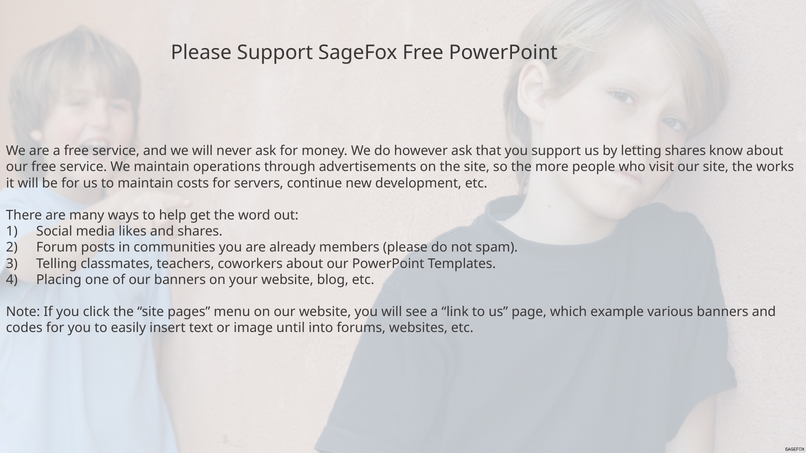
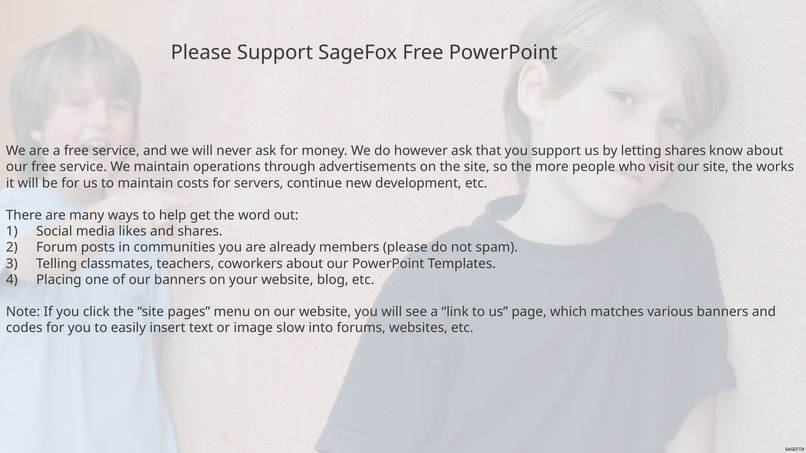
example: example -> matches (617, 312)
until: until -> slow (291, 328)
